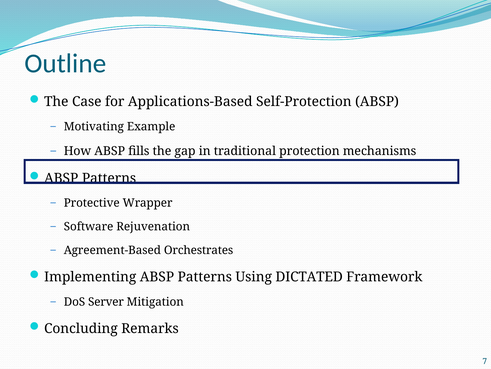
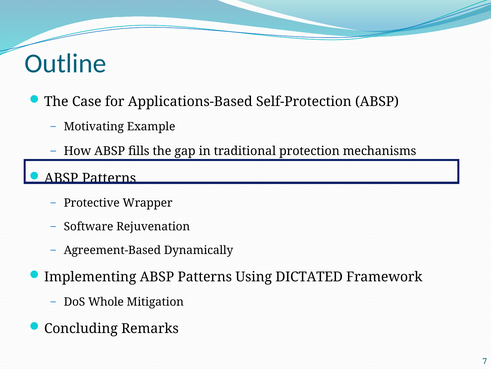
Orchestrates: Orchestrates -> Dynamically (199, 250)
Server: Server -> Whole (106, 301)
